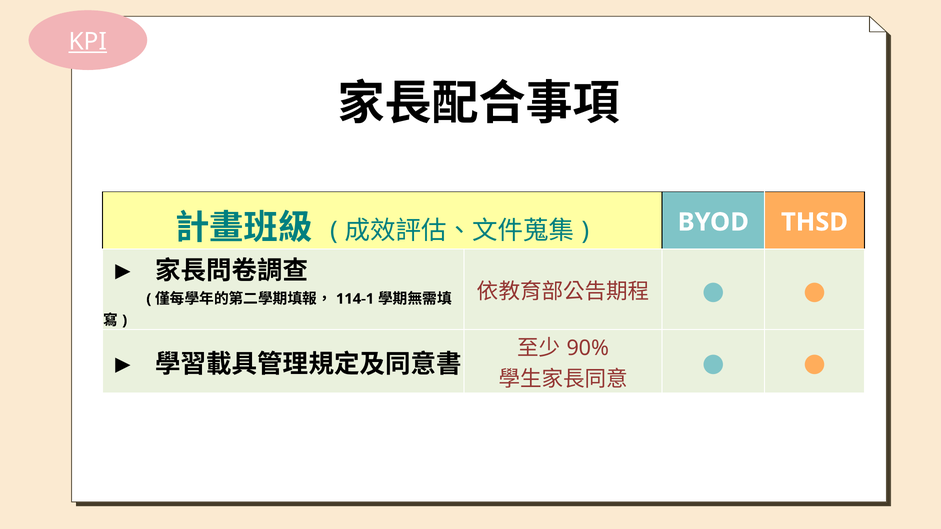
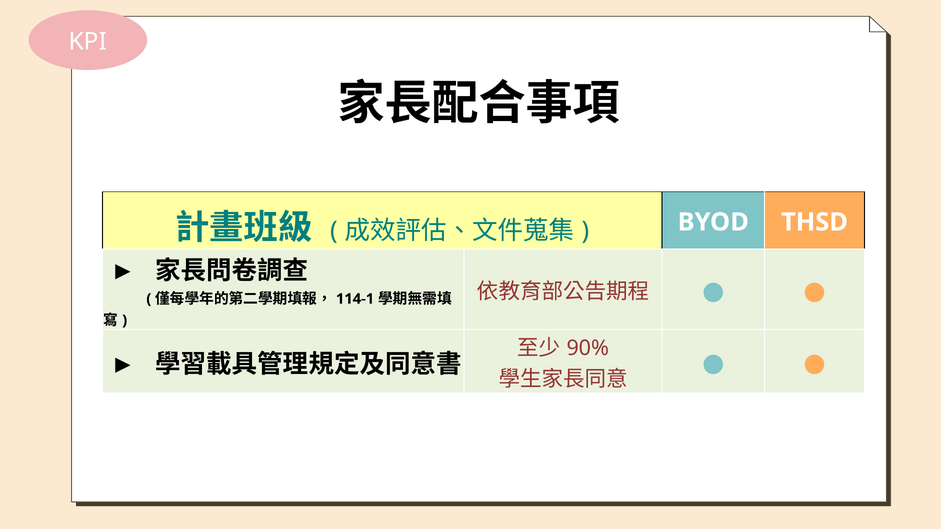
KPI underline: present -> none (88, 42)
